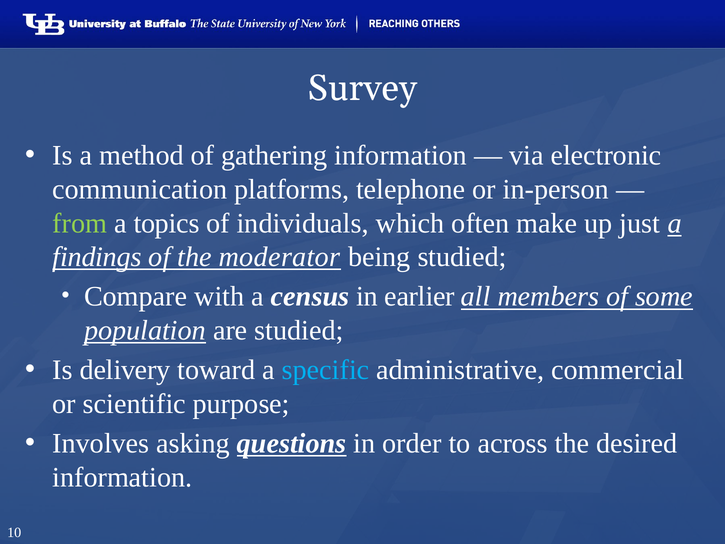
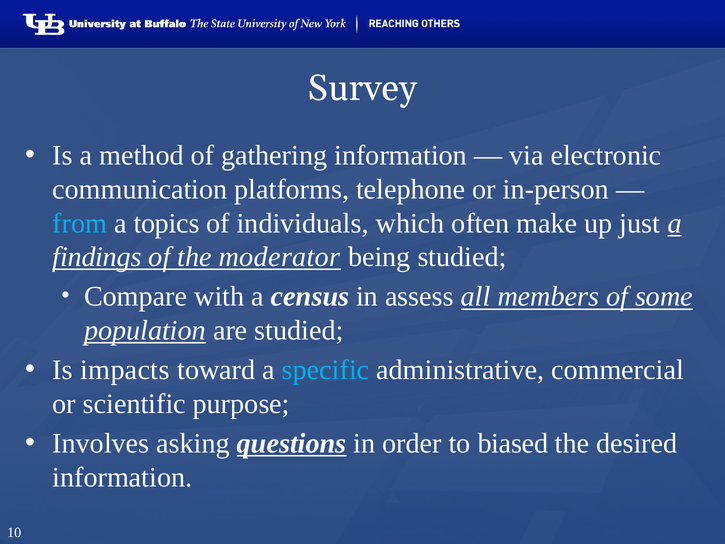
from colour: light green -> light blue (80, 223)
earlier: earlier -> assess (419, 296)
delivery: delivery -> impacts (125, 370)
across: across -> biased (513, 443)
